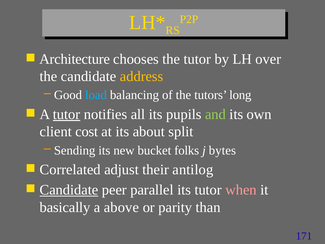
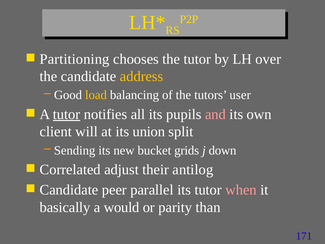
Architecture: Architecture -> Partitioning (75, 59)
load colour: light blue -> yellow (96, 95)
long: long -> user (240, 95)
and colour: light green -> pink (215, 114)
cost: cost -> will (87, 132)
about: about -> union (149, 132)
folks: folks -> grids (187, 150)
bytes: bytes -> down (223, 150)
Candidate underline: present -> none (69, 190)
above: above -> would (122, 207)
